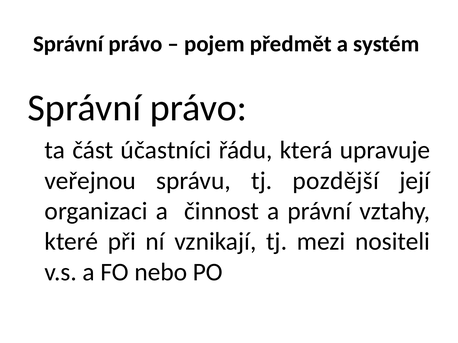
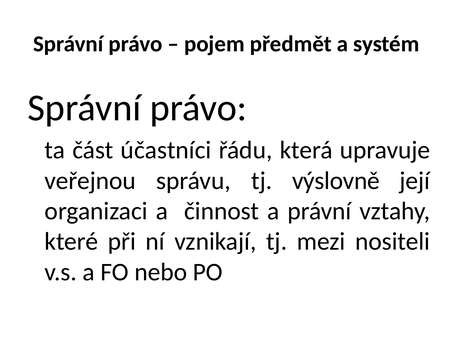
pozdější: pozdější -> výslovně (336, 181)
